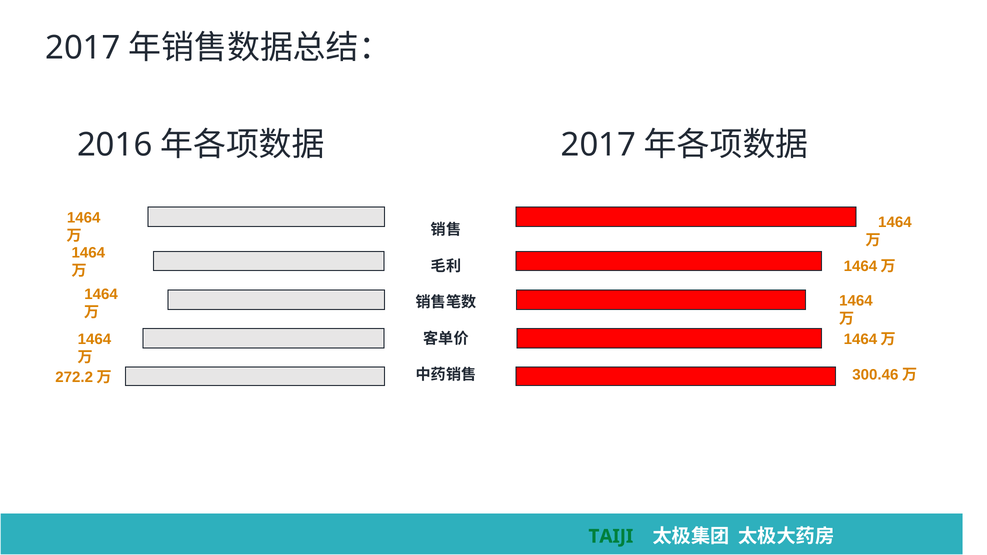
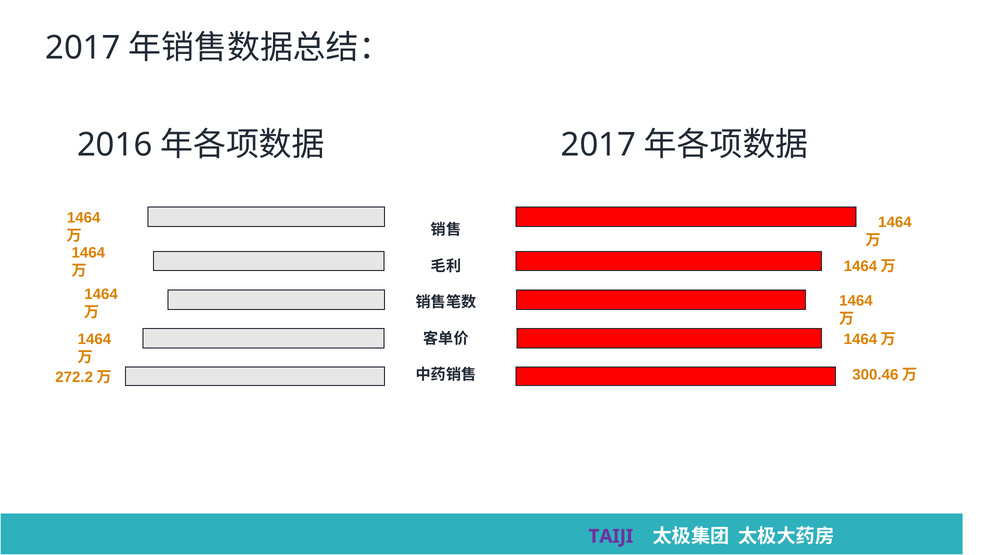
TAIJI colour: green -> purple (611, 537)
